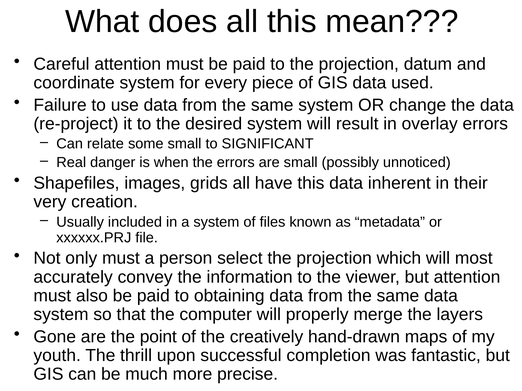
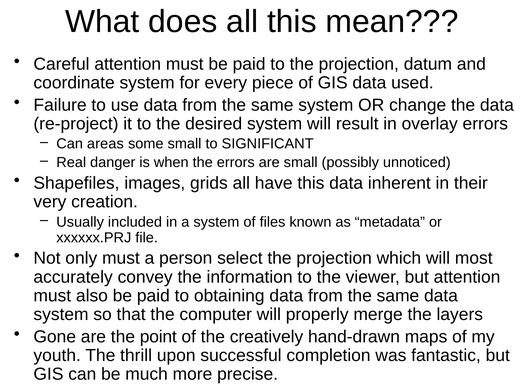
relate: relate -> areas (105, 144)
